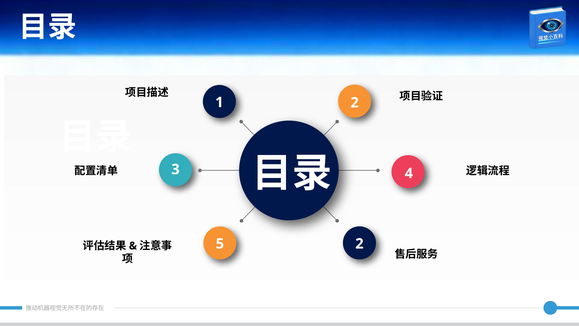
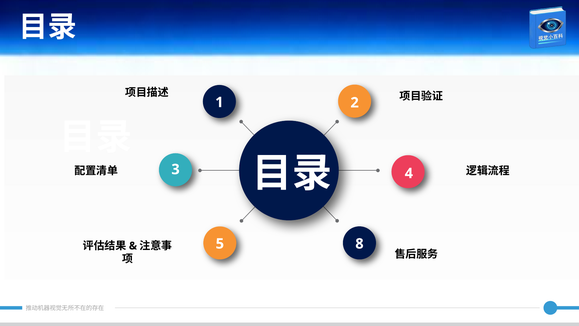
5 2: 2 -> 8 (359, 244)
